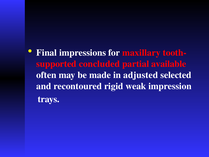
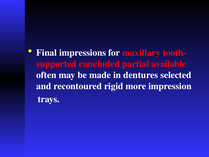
adjusted: adjusted -> dentures (141, 75)
weak: weak -> more (136, 86)
